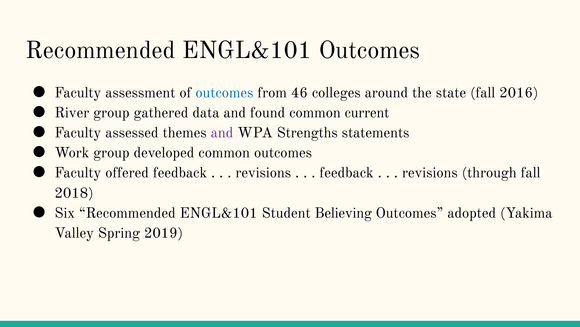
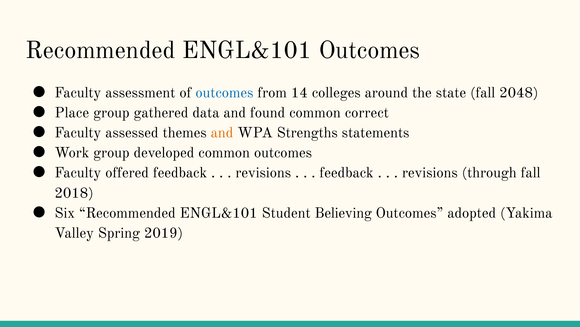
46: 46 -> 14 (299, 92)
2016: 2016 -> 2048 (519, 92)
River: River -> Place (72, 112)
current: current -> correct (367, 112)
and colour: purple -> orange (222, 132)
